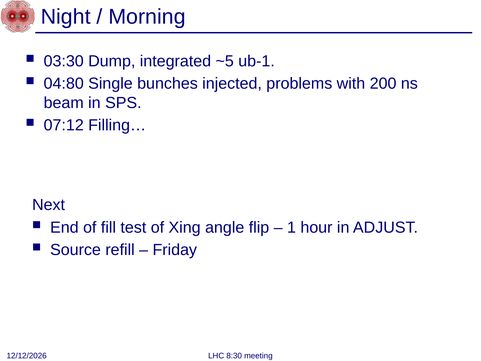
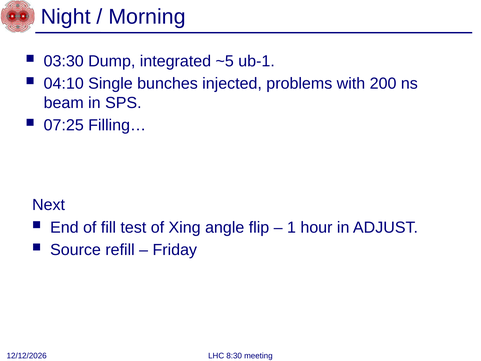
04:80: 04:80 -> 04:10 (64, 83)
07:12: 07:12 -> 07:25 (64, 125)
